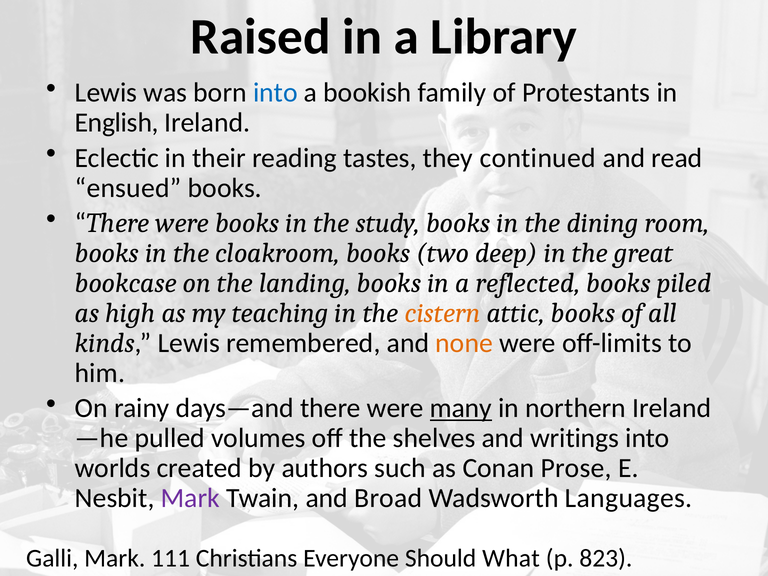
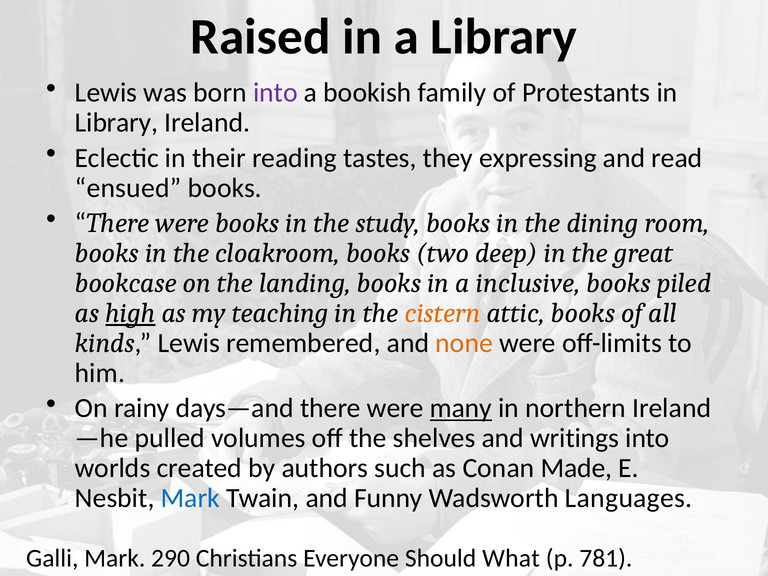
into colour: blue -> purple (275, 93)
English: English -> Library (117, 123)
continued: continued -> expressing (538, 158)
reflected: reflected -> inclusive (528, 283)
high underline: none -> present (130, 313)
Prose: Prose -> Made (576, 468)
Mark colour: purple -> blue (190, 498)
Broad: Broad -> Funny (388, 498)
111: 111 -> 290 (171, 559)
823: 823 -> 781 (606, 559)
